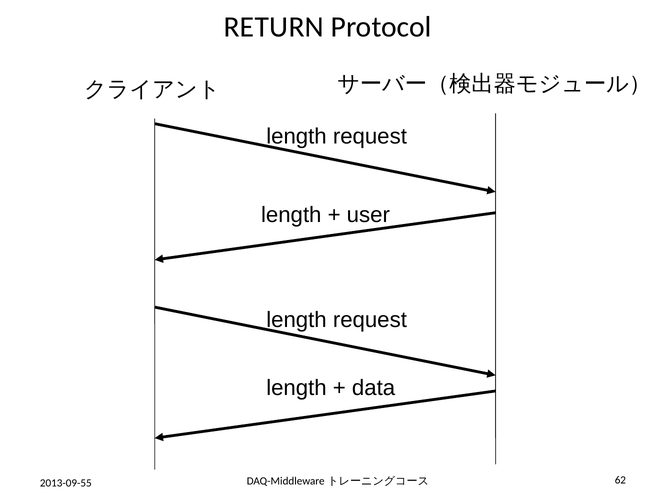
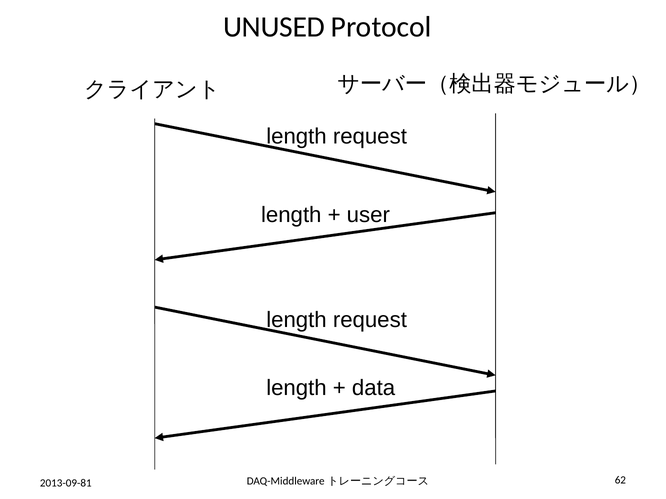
RETURN: RETURN -> UNUSED (274, 27)
2013-09-55: 2013-09-55 -> 2013-09-81 (66, 483)
